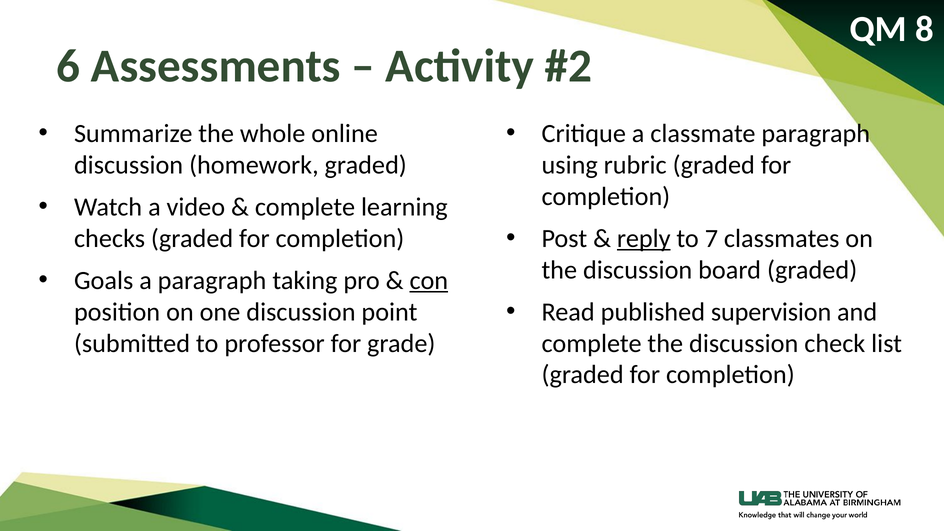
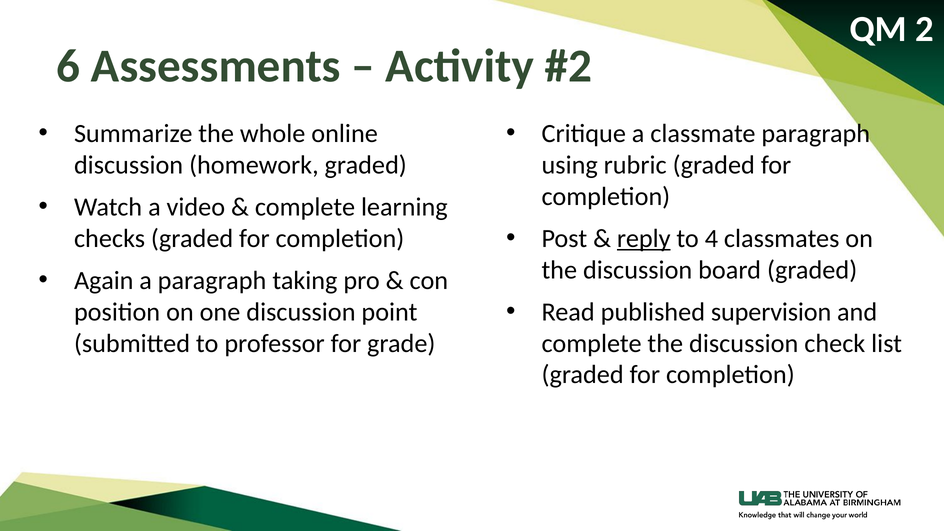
8: 8 -> 2 (924, 29)
7: 7 -> 4 (711, 238)
Goals: Goals -> Again (104, 280)
con underline: present -> none (429, 280)
